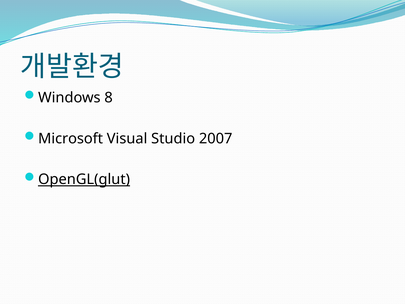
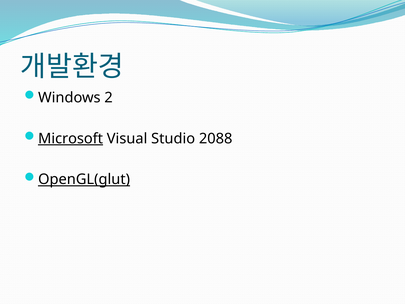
8: 8 -> 2 (109, 98)
Microsoft underline: none -> present (71, 138)
2007: 2007 -> 2088 (216, 138)
